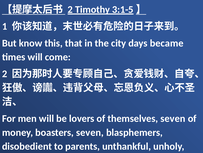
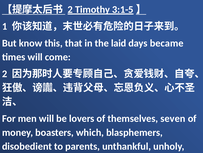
city: city -> laid (119, 43)
boasters seven: seven -> which (90, 132)
